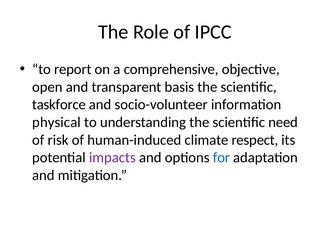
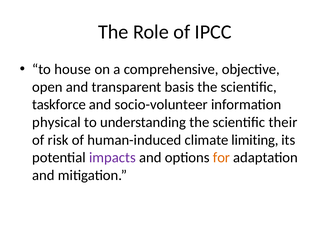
report: report -> house (73, 69)
need: need -> their (283, 122)
respect: respect -> limiting (255, 140)
for colour: blue -> orange (221, 157)
